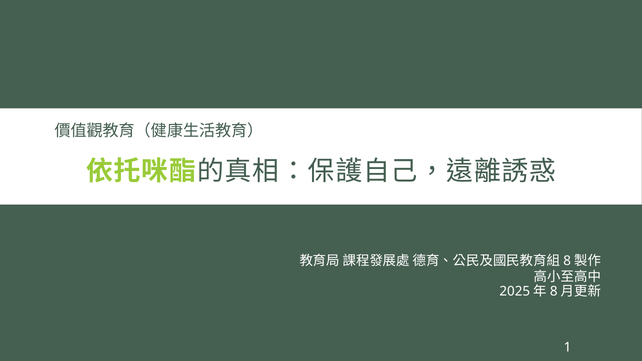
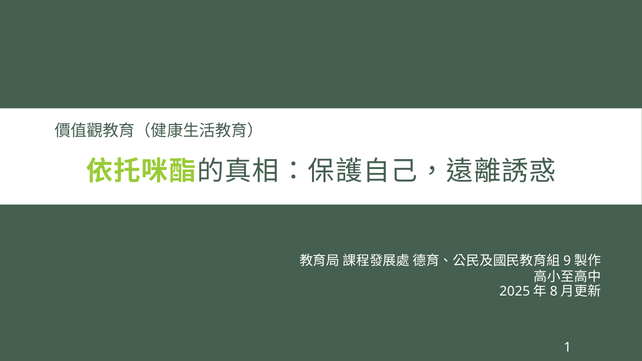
8: 8 -> 9 (567, 261)
